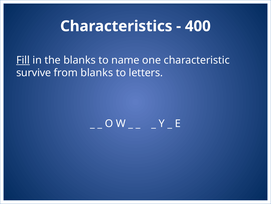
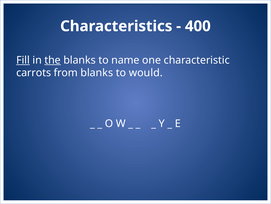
the underline: none -> present (53, 60)
survive: survive -> carrots (34, 73)
letters: letters -> would (146, 73)
